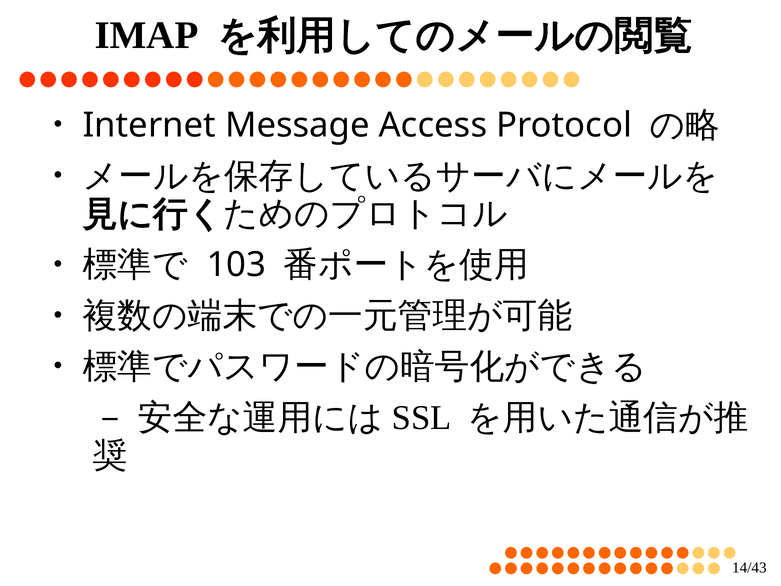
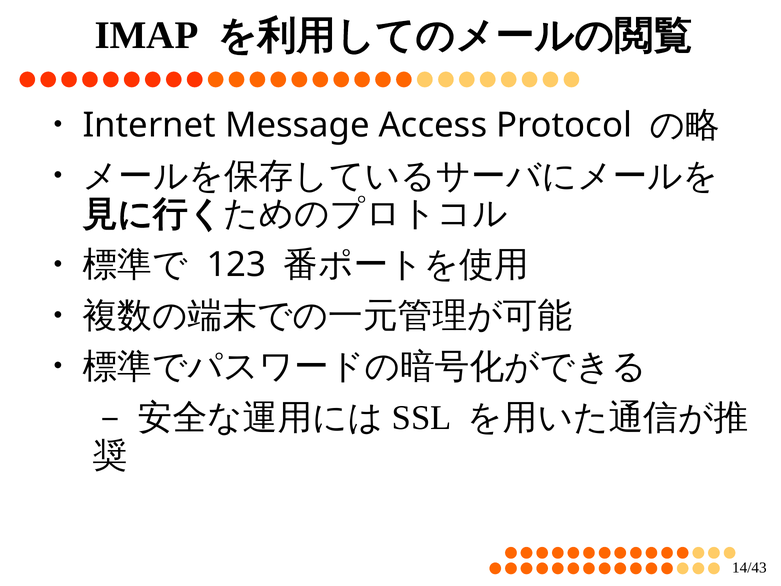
103: 103 -> 123 (236, 265)
